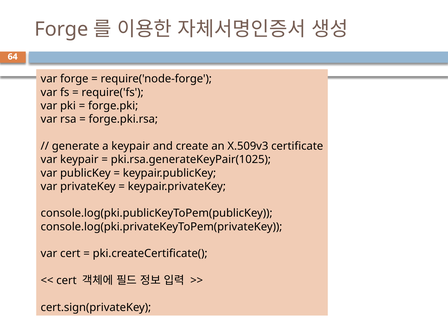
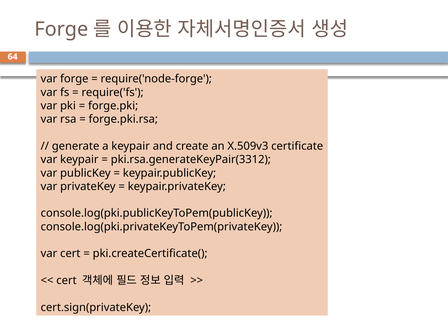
pki.rsa.generateKeyPair(1025: pki.rsa.generateKeyPair(1025 -> pki.rsa.generateKeyPair(3312 (191, 160)
